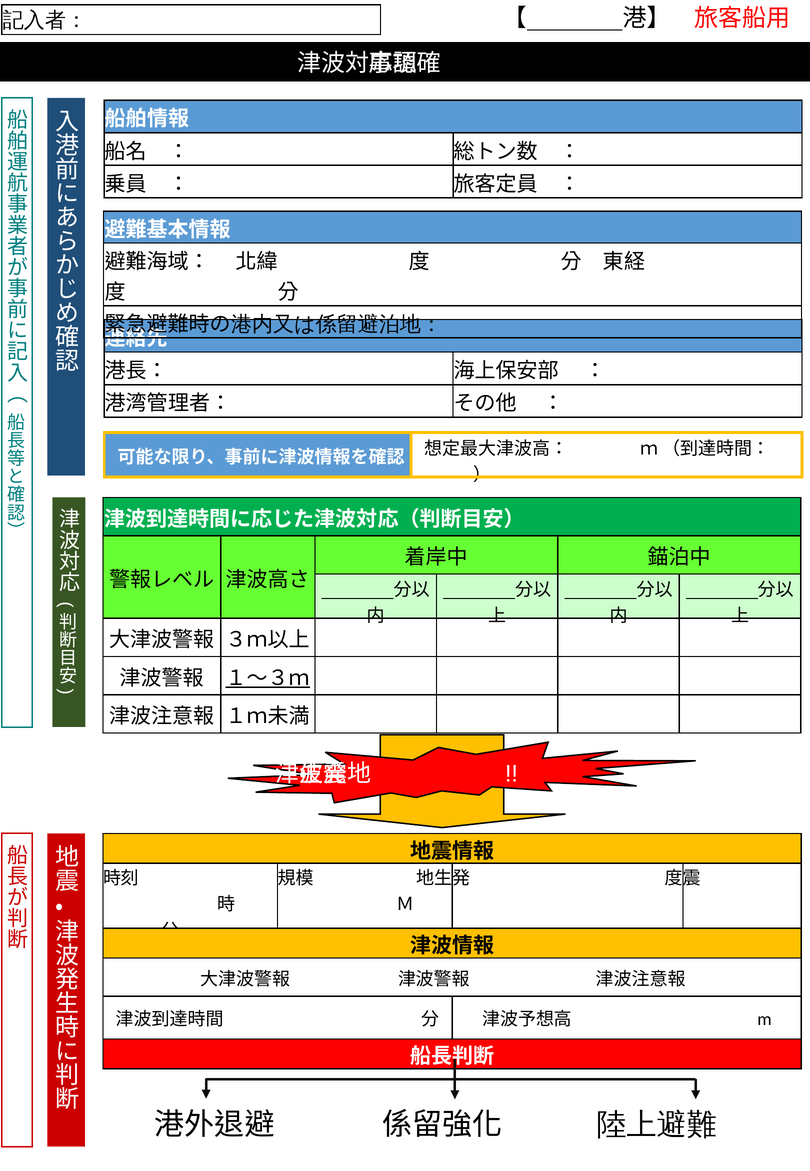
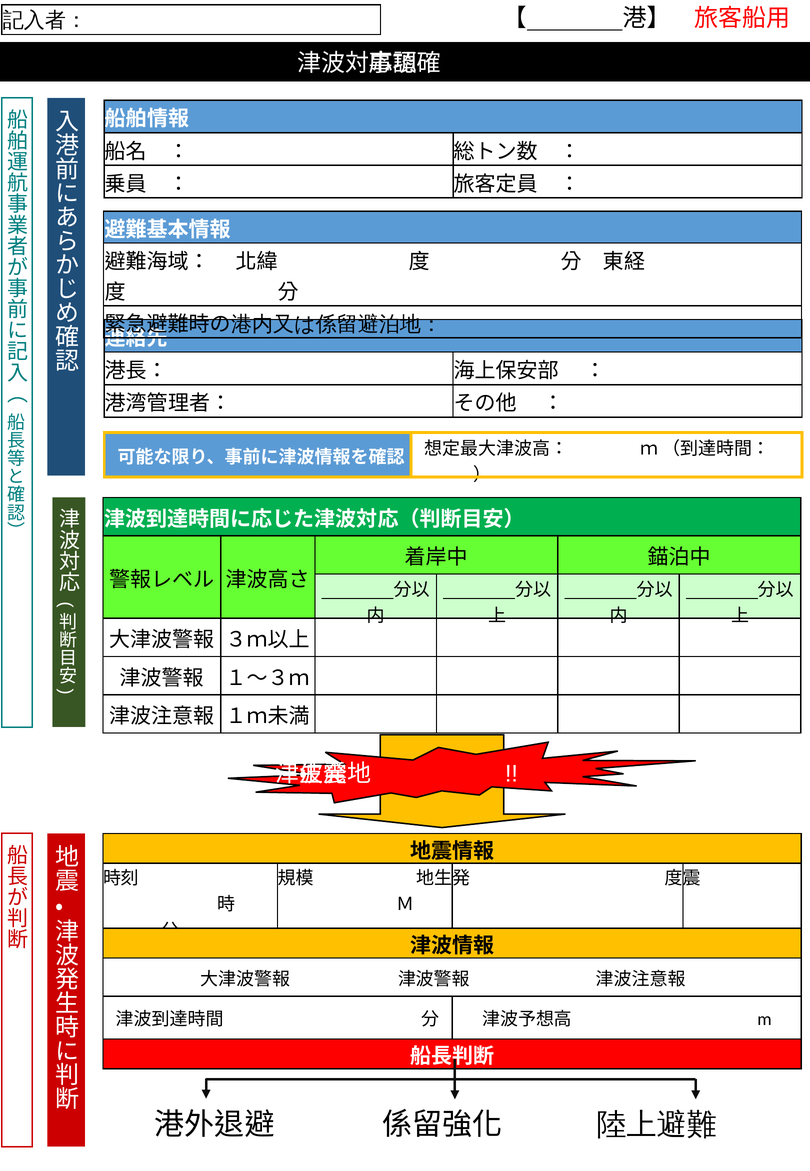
１～３ｍ underline: present -> none (268, 678)
